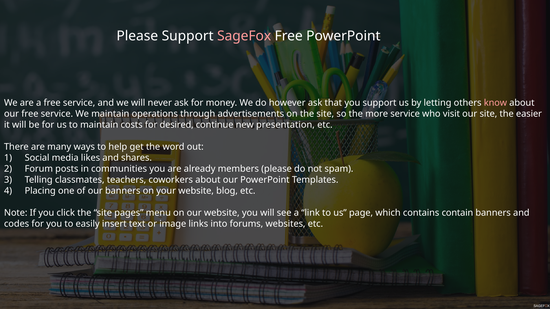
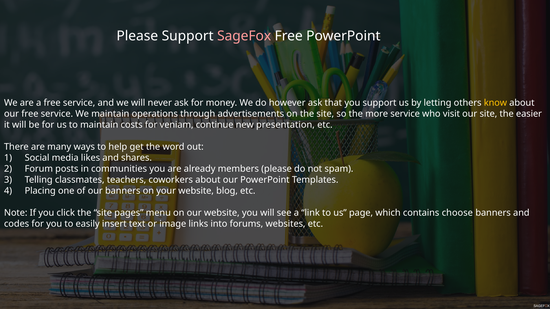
know colour: pink -> yellow (495, 103)
desired: desired -> veniam (177, 125)
contain: contain -> choose (457, 213)
